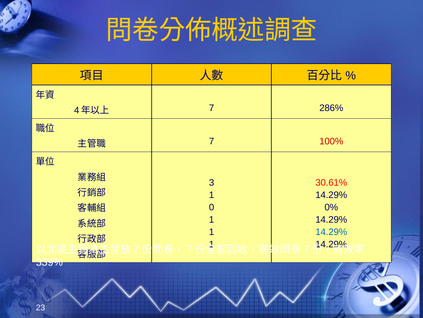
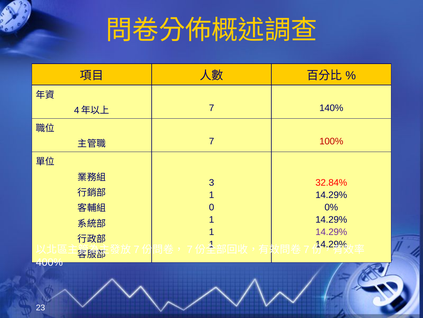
286%: 286% -> 140% (331, 108)
30.61%: 30.61% -> 32.84% (331, 182)
14.29% colour: blue -> purple (331, 231)
339%: 339% -> 400% (49, 262)
